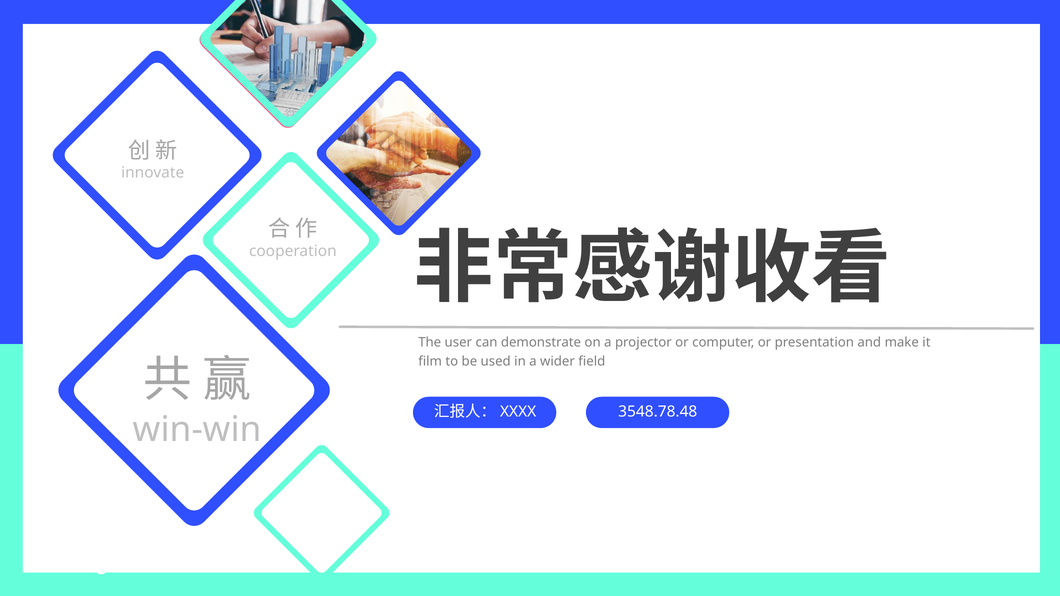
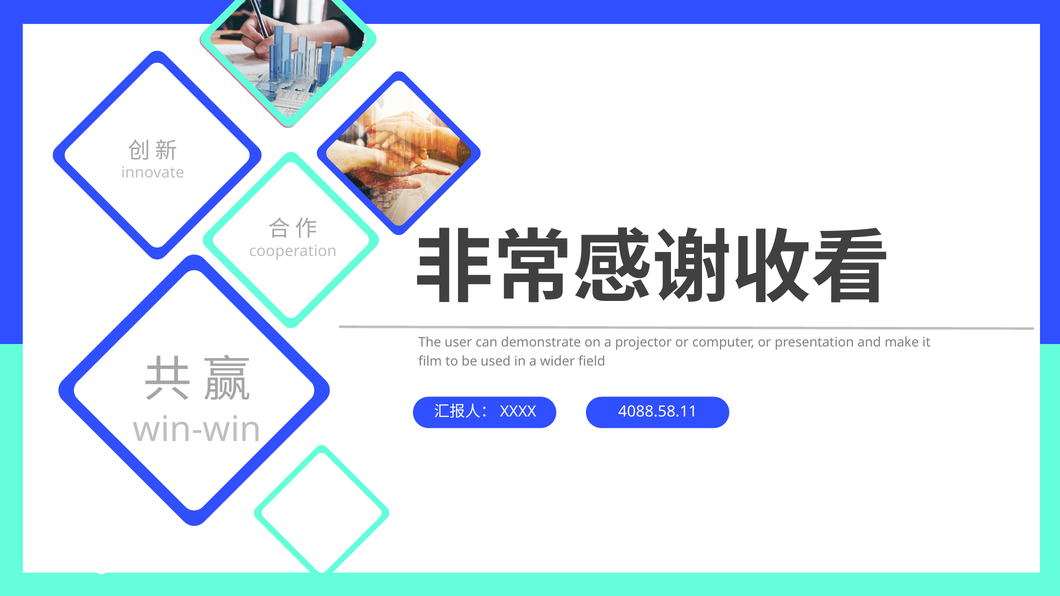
3548.78.48: 3548.78.48 -> 4088.58.11 (658, 412)
